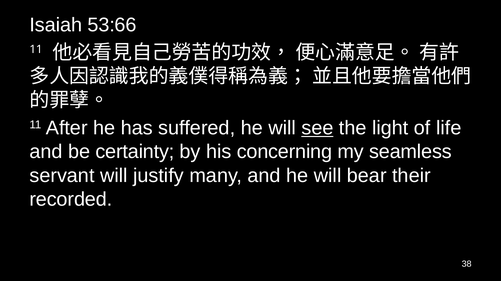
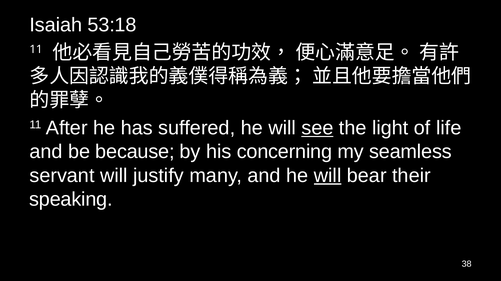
53:66: 53:66 -> 53:18 (112, 25)
certainty: certainty -> because (135, 152)
will underline: none -> present (328, 176)
recorded: recorded -> speaking (71, 200)
